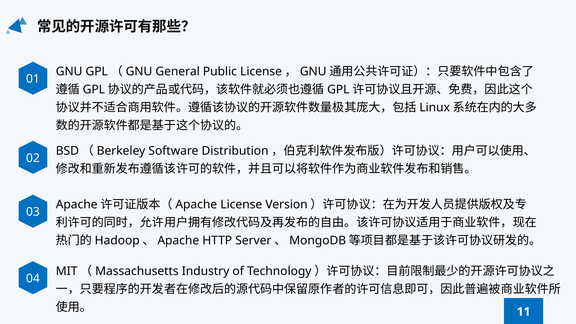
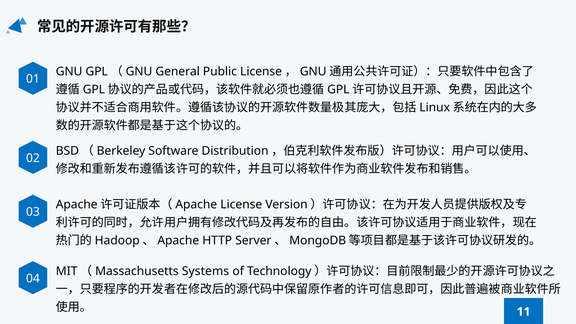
Industry: Industry -> Systems (205, 271)
